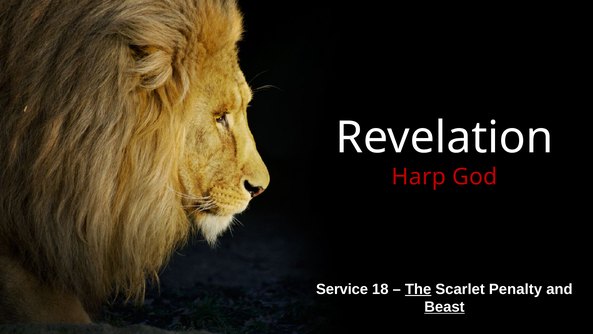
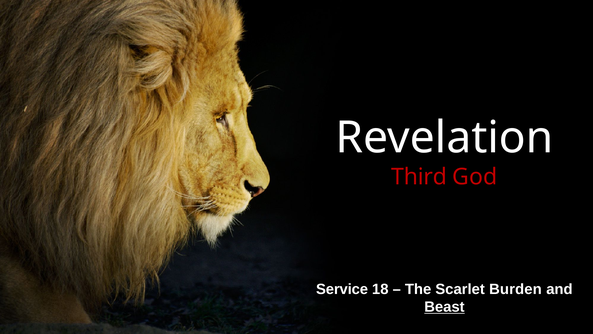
Harp: Harp -> Third (419, 177)
The underline: present -> none (418, 289)
Penalty: Penalty -> Burden (515, 289)
